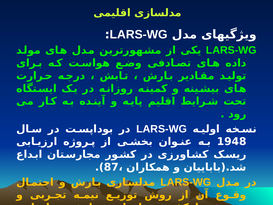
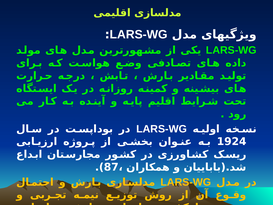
1948: 1948 -> 1924 (232, 142)
